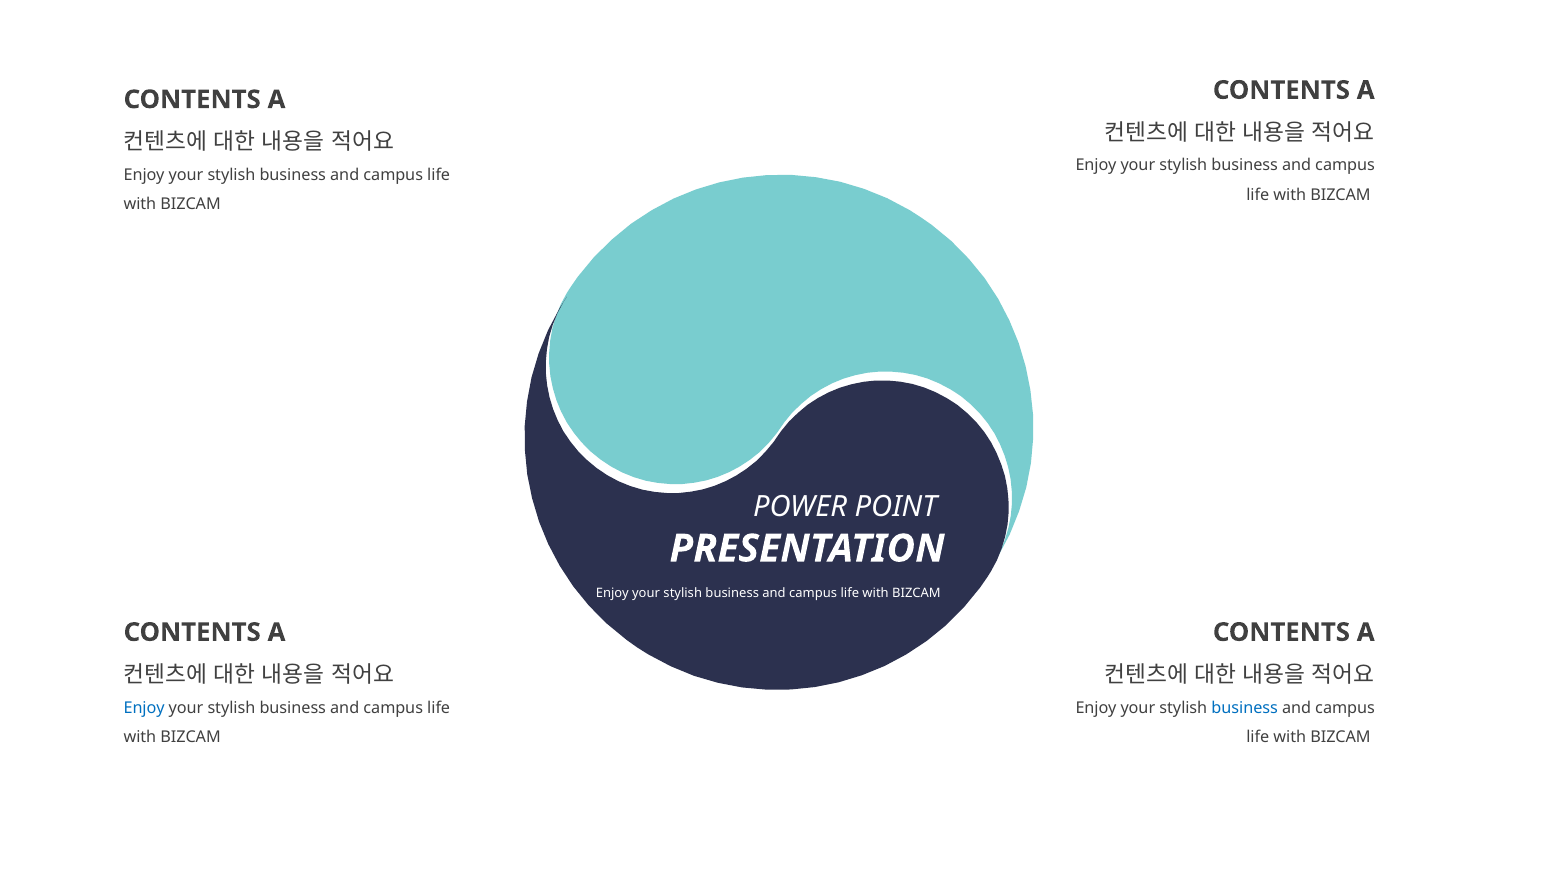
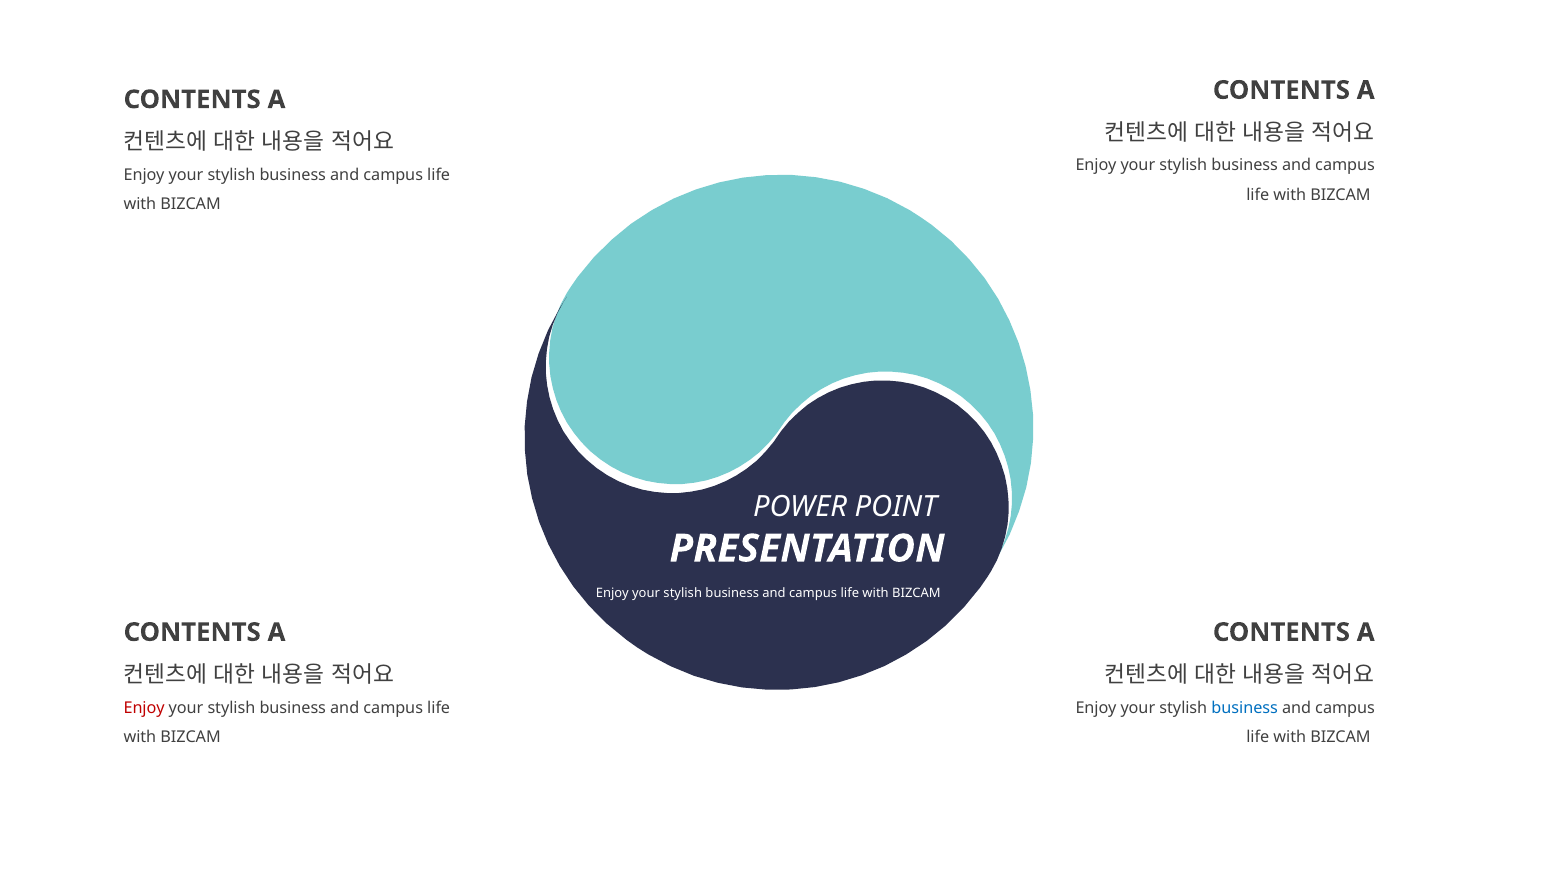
Enjoy colour: blue -> red (144, 707)
